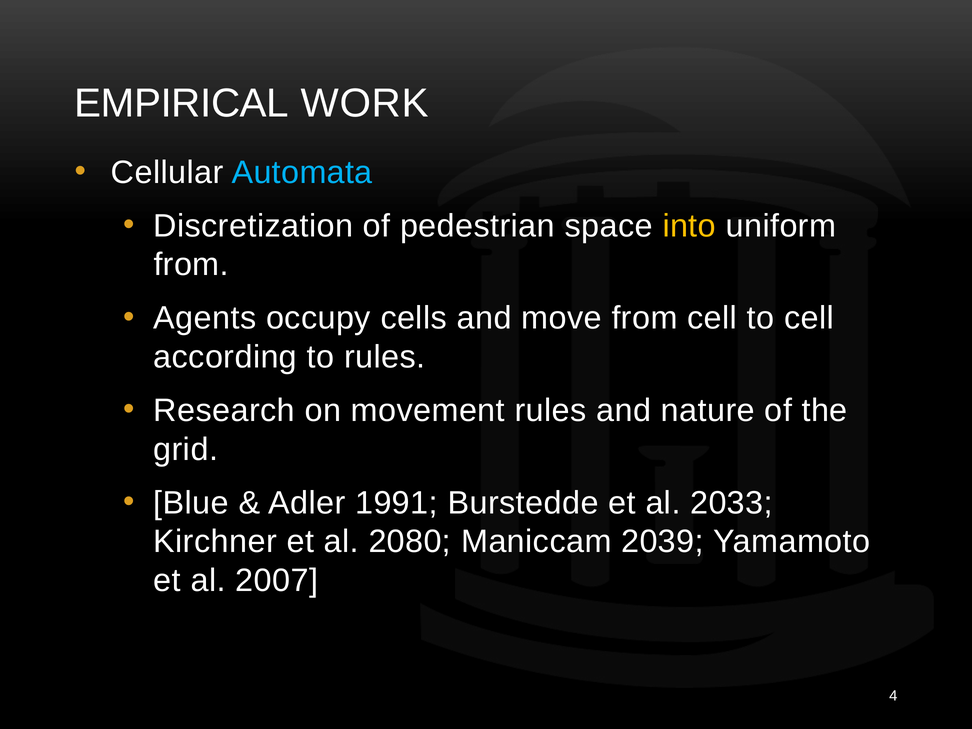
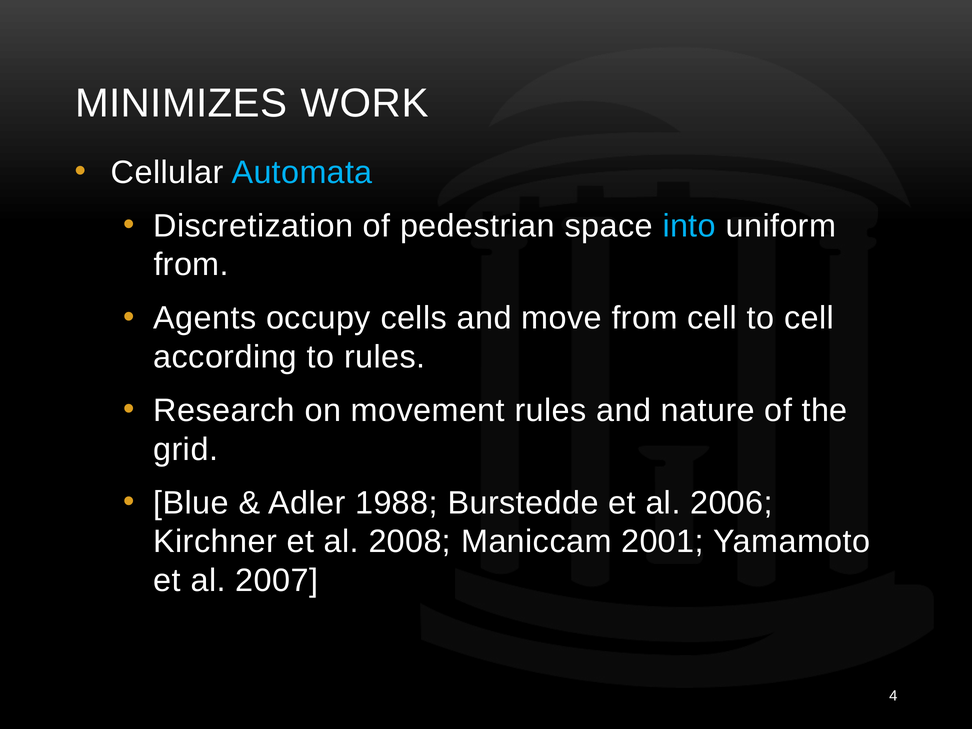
EMPIRICAL: EMPIRICAL -> MINIMIZES (181, 103)
into colour: yellow -> light blue (689, 226)
1991: 1991 -> 1988 (396, 503)
2033: 2033 -> 2006 (731, 503)
2080: 2080 -> 2008 (410, 542)
2039: 2039 -> 2001 (662, 542)
